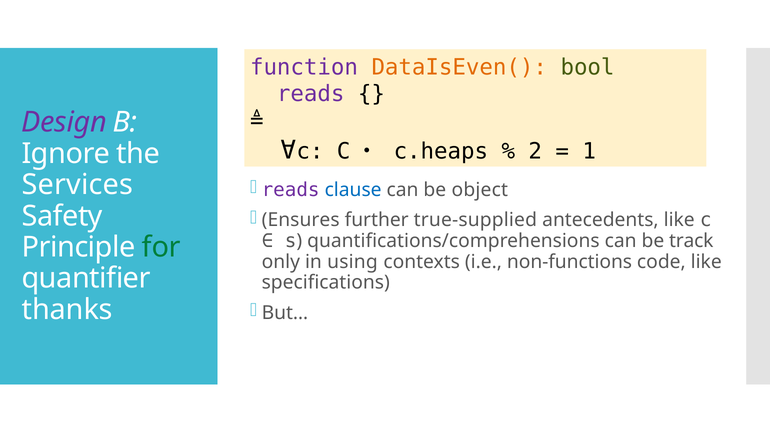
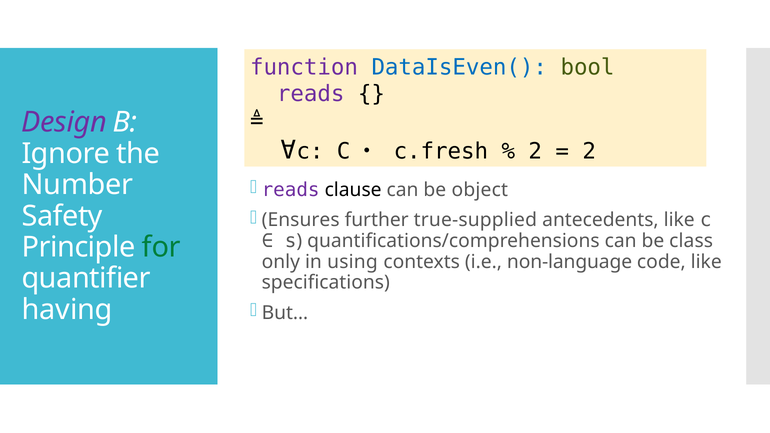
DataIsEven( colour: orange -> blue (459, 67)
c.heaps: c.heaps -> c.fresh (441, 151)
1: 1 -> 2 (589, 151)
Services: Services -> Number (77, 185)
clause colour: blue -> black (353, 190)
track: track -> class (691, 241)
non-functions: non-functions -> non-language (570, 262)
thanks: thanks -> having (67, 310)
